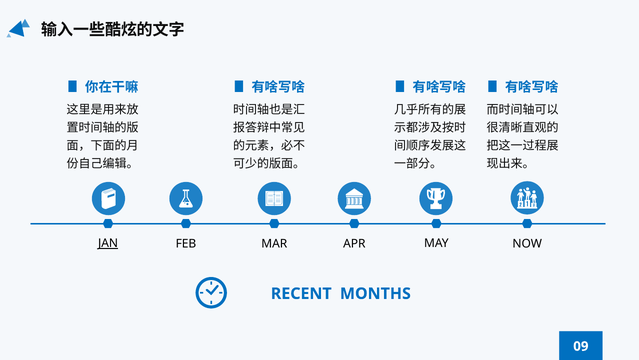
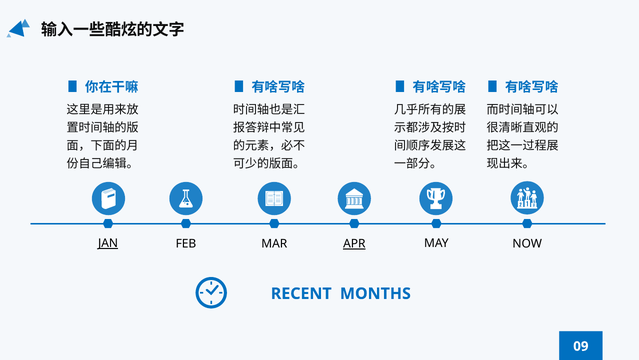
APR underline: none -> present (354, 244)
